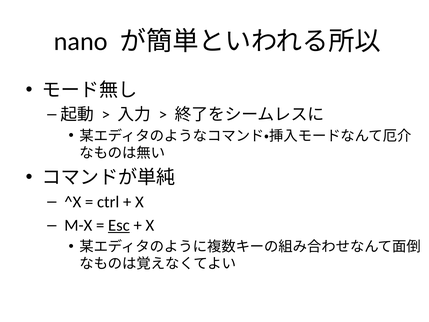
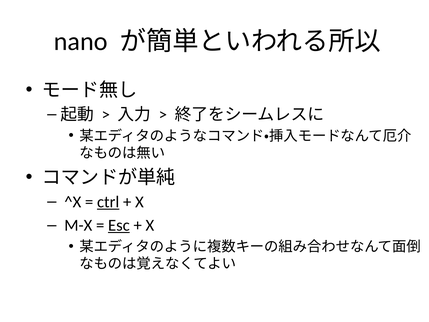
ctrl underline: none -> present (108, 202)
